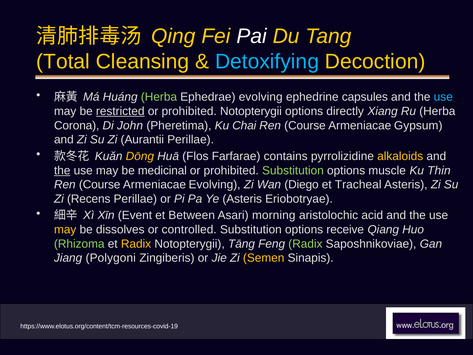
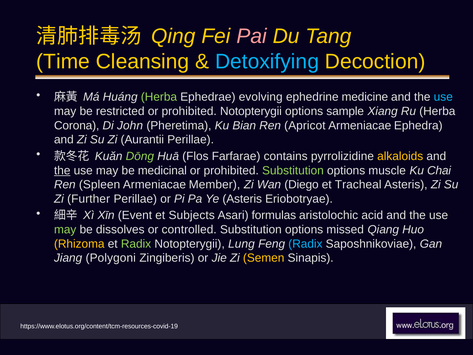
Pai colour: white -> pink (252, 36)
Total: Total -> Time (63, 61)
capsules: capsules -> medicine (365, 97)
restricted underline: present -> none (120, 111)
directly: directly -> sample (345, 111)
Chai: Chai -> Bian (244, 125)
Course: Course -> Apricot (305, 125)
Gypsum: Gypsum -> Ephedra (418, 125)
Dōng colour: yellow -> light green (140, 156)
Thin: Thin -> Chai (439, 170)
Course: Course -> Spleen (100, 185)
Armeniacae Evolving: Evolving -> Member (214, 185)
Recens: Recens -> Further (89, 199)
Between: Between -> Subjects (192, 215)
morning: morning -> formulas (274, 215)
may colour: yellow -> light green (65, 229)
receive: receive -> missed (345, 229)
Rhizoma colour: light green -> yellow (79, 244)
Radix colour: yellow -> light green (136, 244)
Tāng: Tāng -> Lung (241, 244)
Radix colour: light green -> light blue (305, 244)
